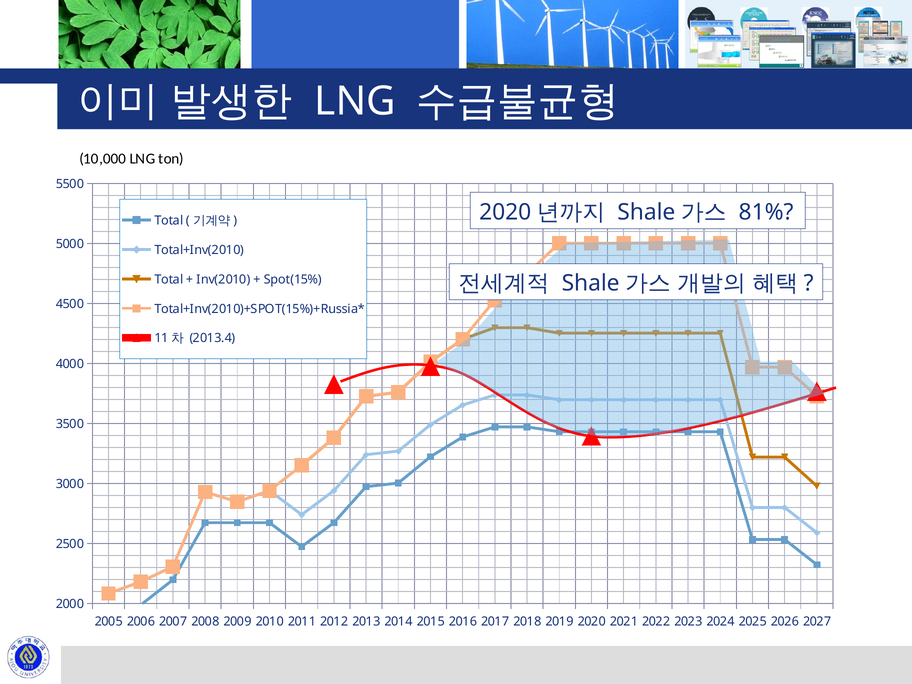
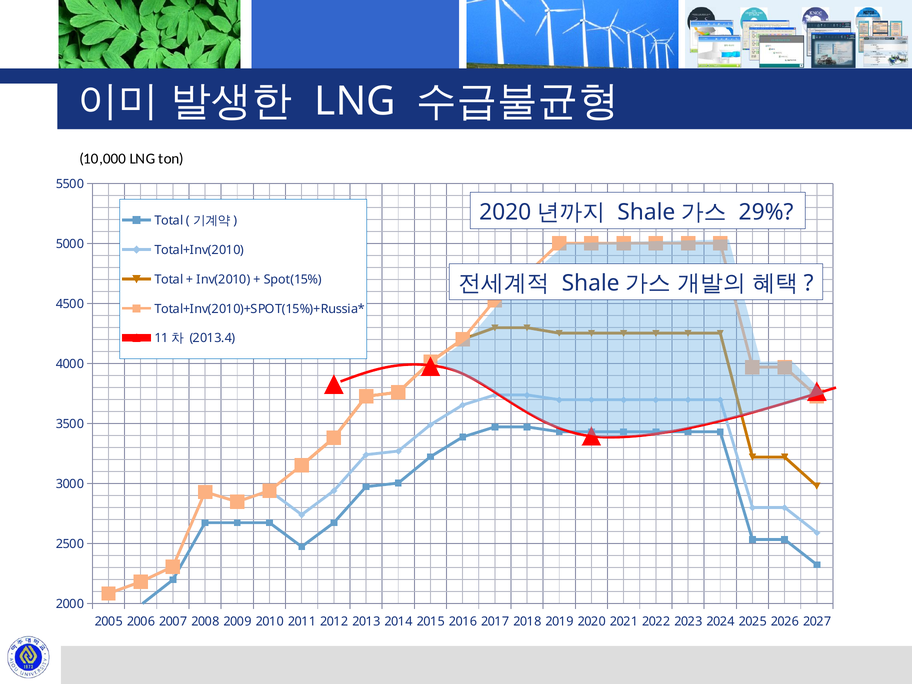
81%: 81% -> 29% (766, 212)
